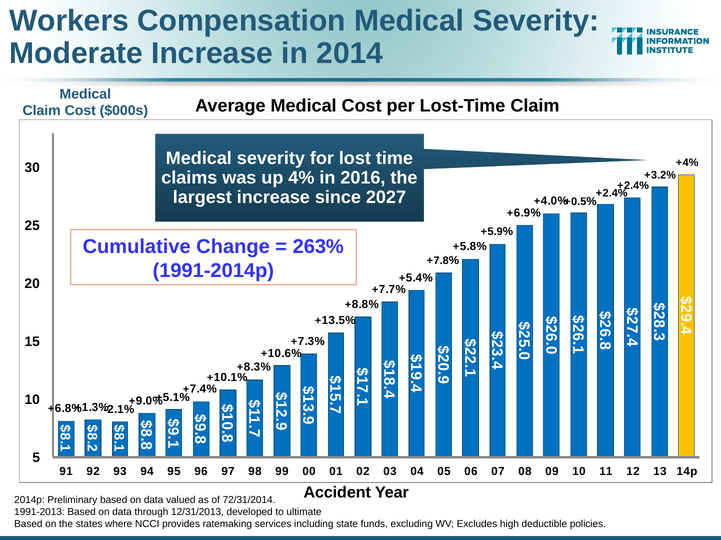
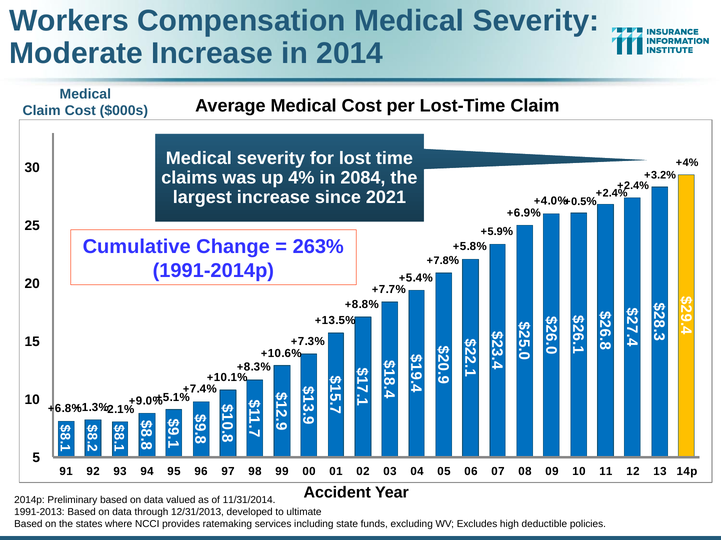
2016: 2016 -> 2084 (363, 178)
2027: 2027 -> 2021 (386, 197)
72/31/2014: 72/31/2014 -> 11/31/2014 (249, 501)
